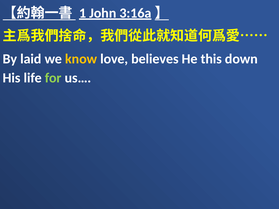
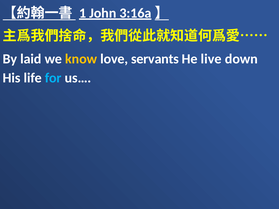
believes: believes -> servants (155, 59)
this: this -> live (211, 59)
for colour: light green -> light blue (53, 78)
